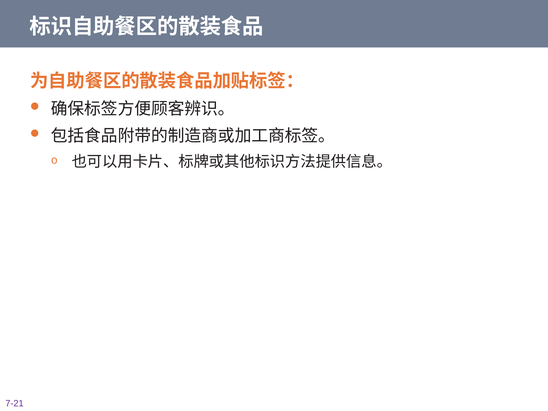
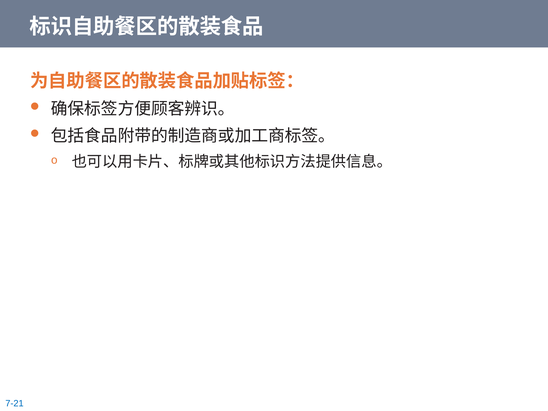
7-21 colour: purple -> blue (14, 403)
